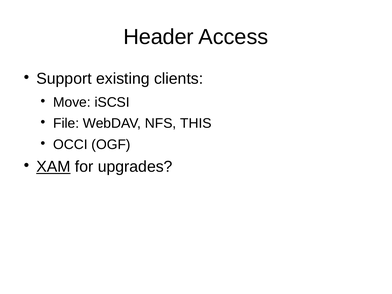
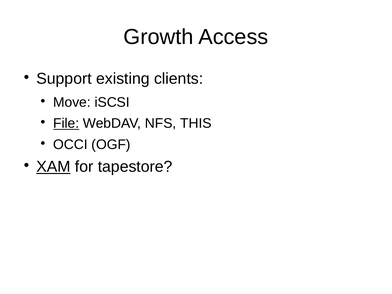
Header: Header -> Growth (158, 37)
File underline: none -> present (66, 123)
upgrades: upgrades -> tapestore (135, 167)
